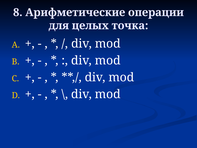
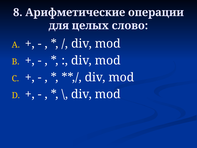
точка: точка -> слово (130, 26)
